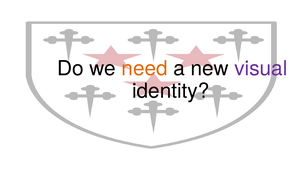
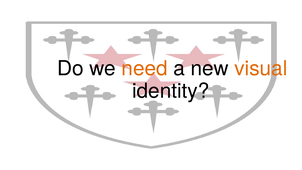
visual colour: purple -> orange (261, 68)
